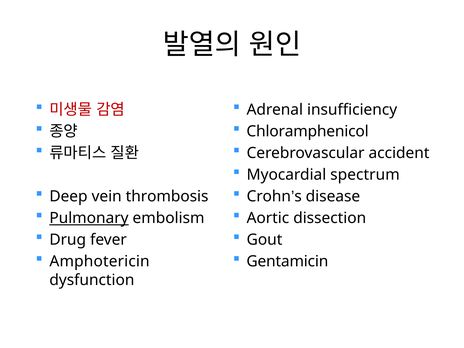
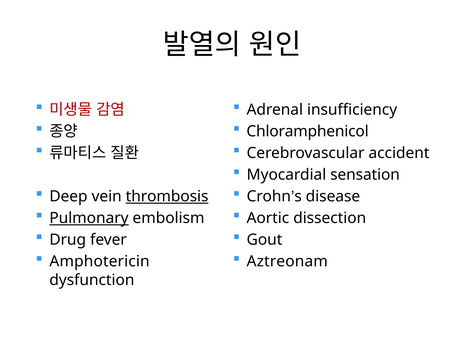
spectrum: spectrum -> sensation (365, 175)
thrombosis underline: none -> present (167, 196)
Gentamicin: Gentamicin -> Aztreonam (287, 261)
